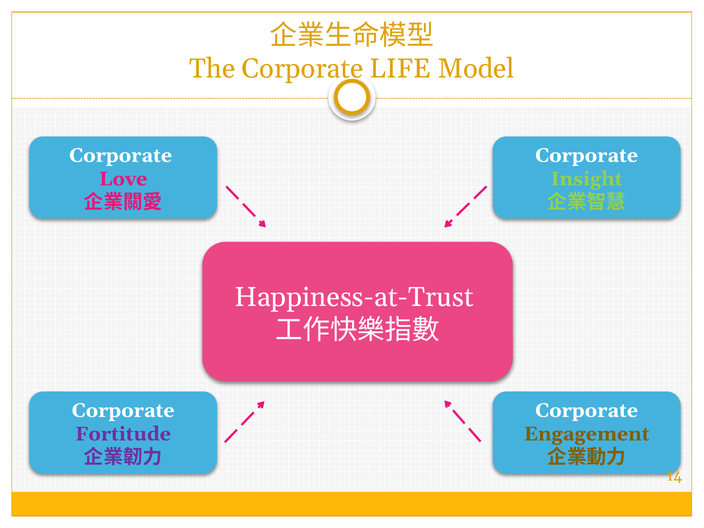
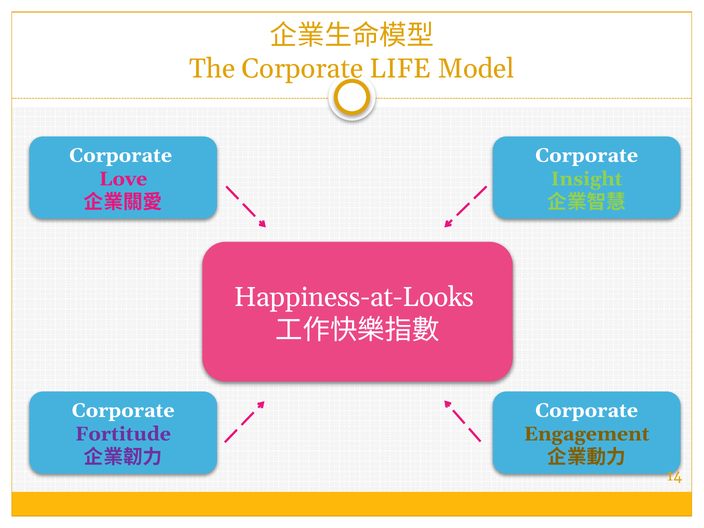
Happiness-at-Trust: Happiness-at-Trust -> Happiness-at-Looks (354, 297)
